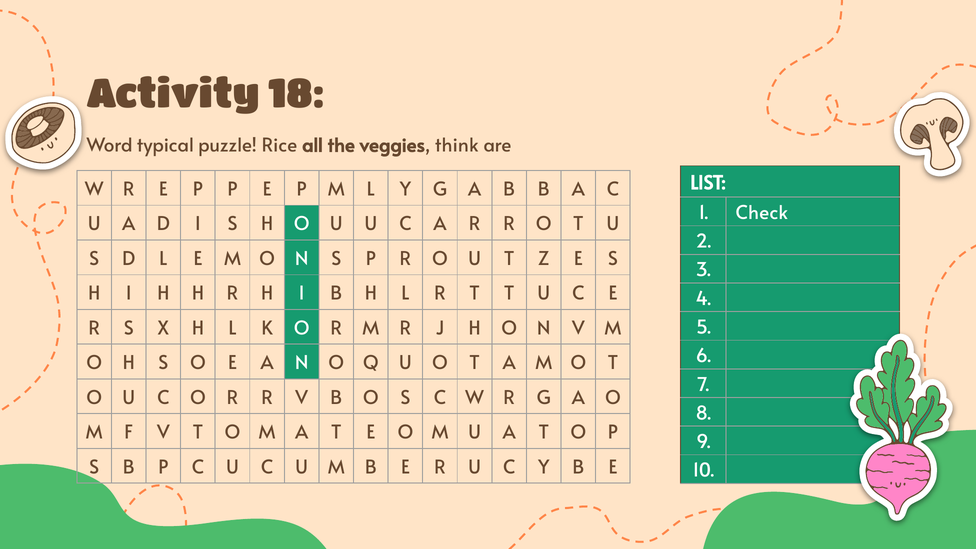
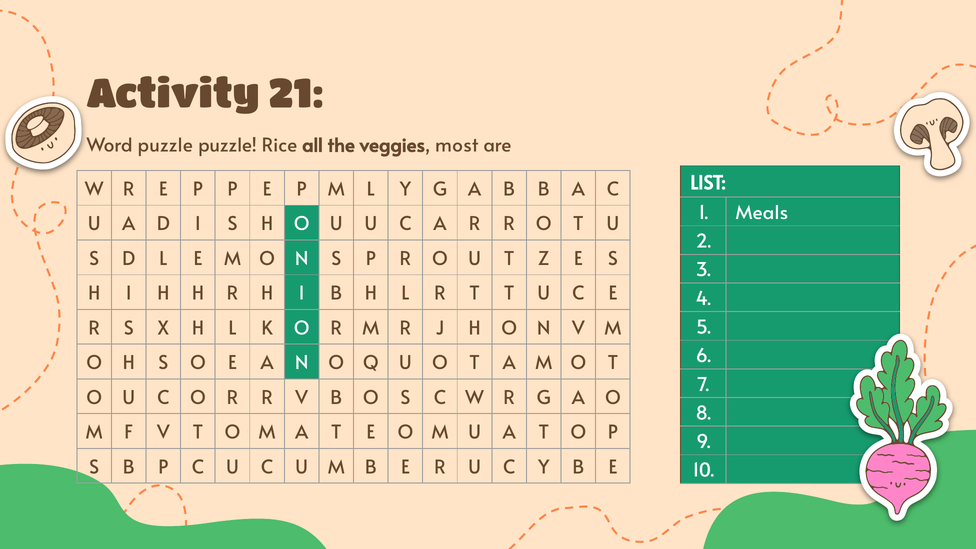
18: 18 -> 21 (296, 94)
Word typical: typical -> puzzle (165, 145)
think: think -> most (457, 145)
Check: Check -> Meals (762, 213)
